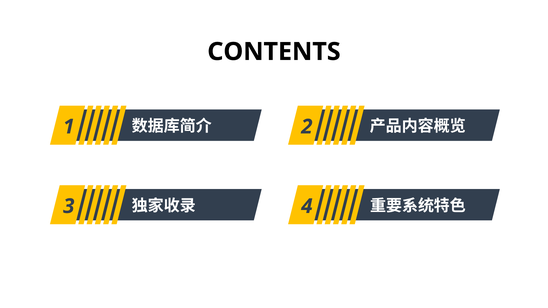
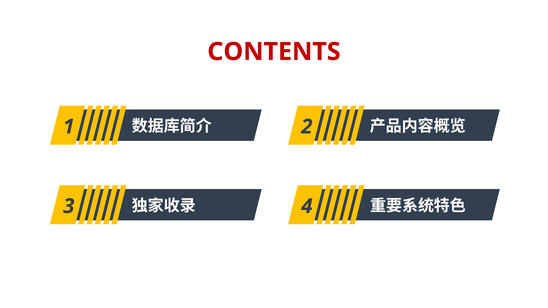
CONTENTS colour: black -> red (274, 52)
